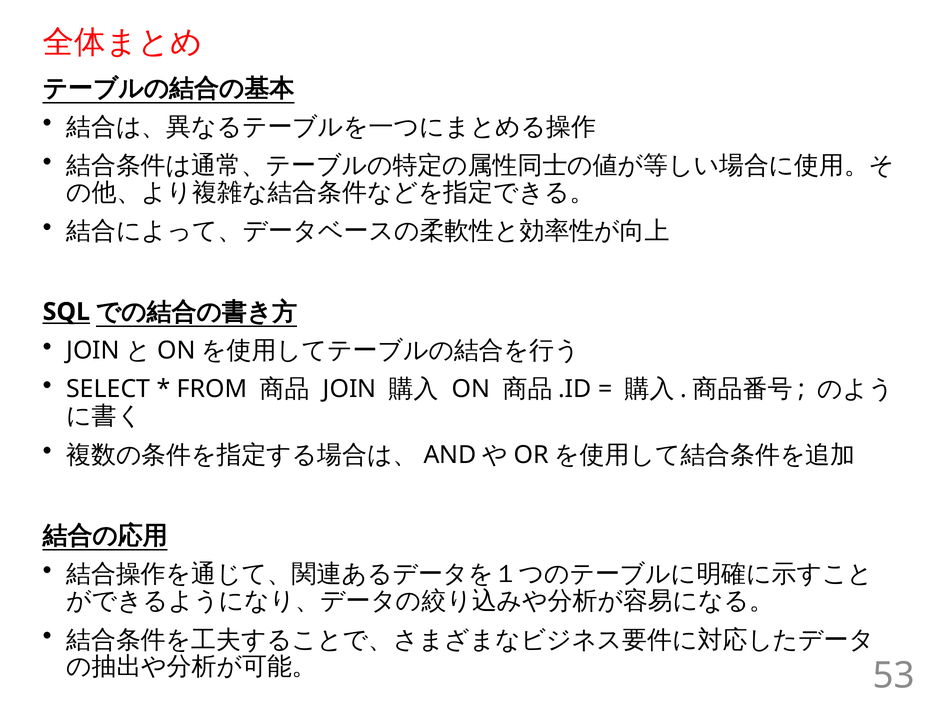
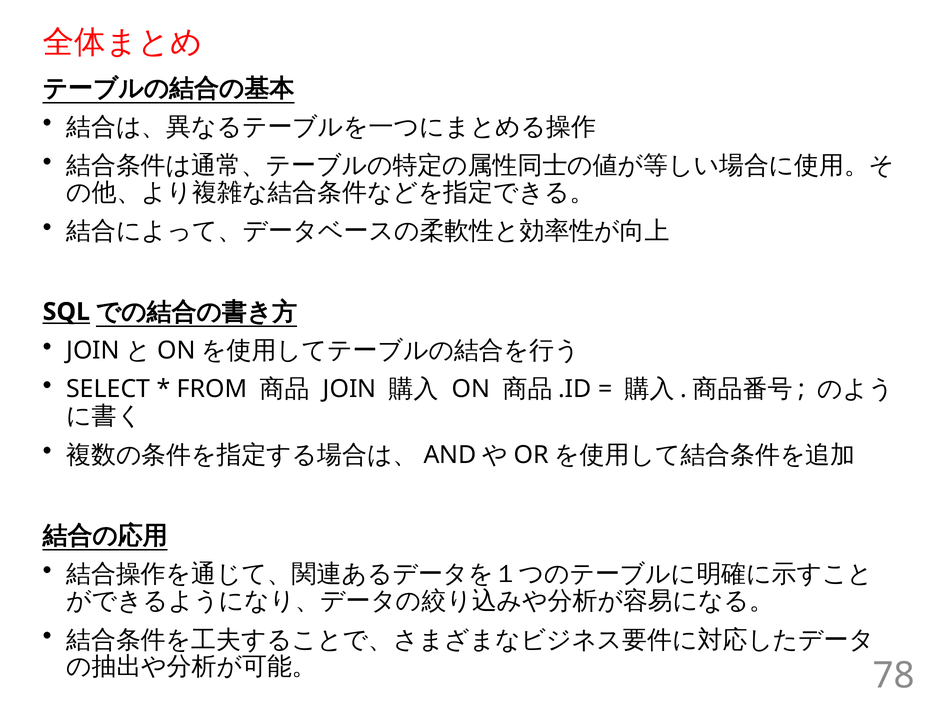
53: 53 -> 78 (894, 675)
